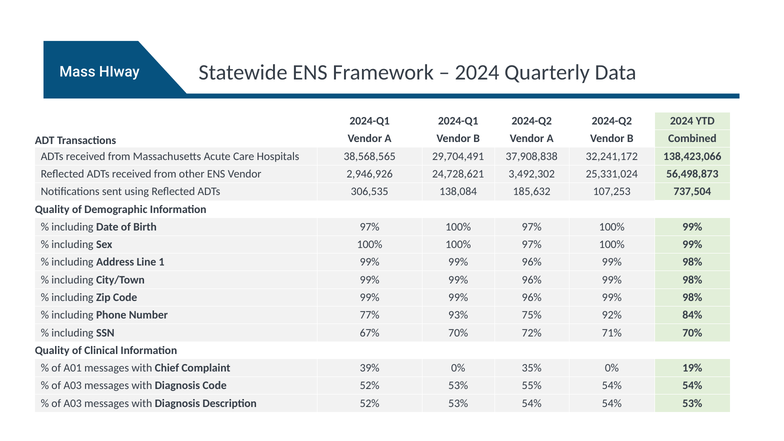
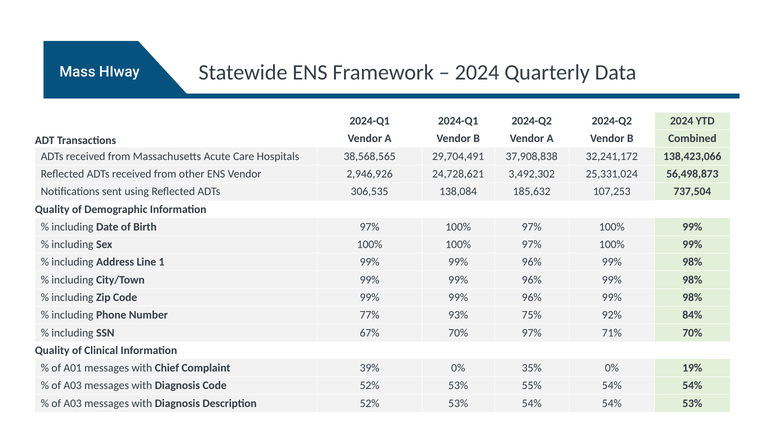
70% 72%: 72% -> 97% (532, 333)
